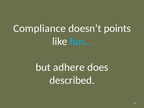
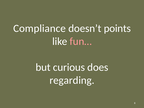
fun… colour: light blue -> pink (81, 41)
adhere: adhere -> curious (69, 67)
described: described -> regarding (72, 80)
